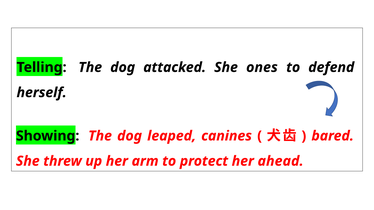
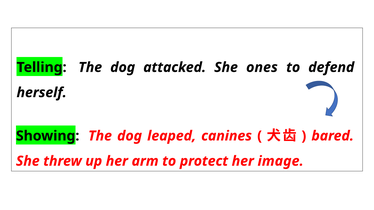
ahead: ahead -> image (281, 161)
